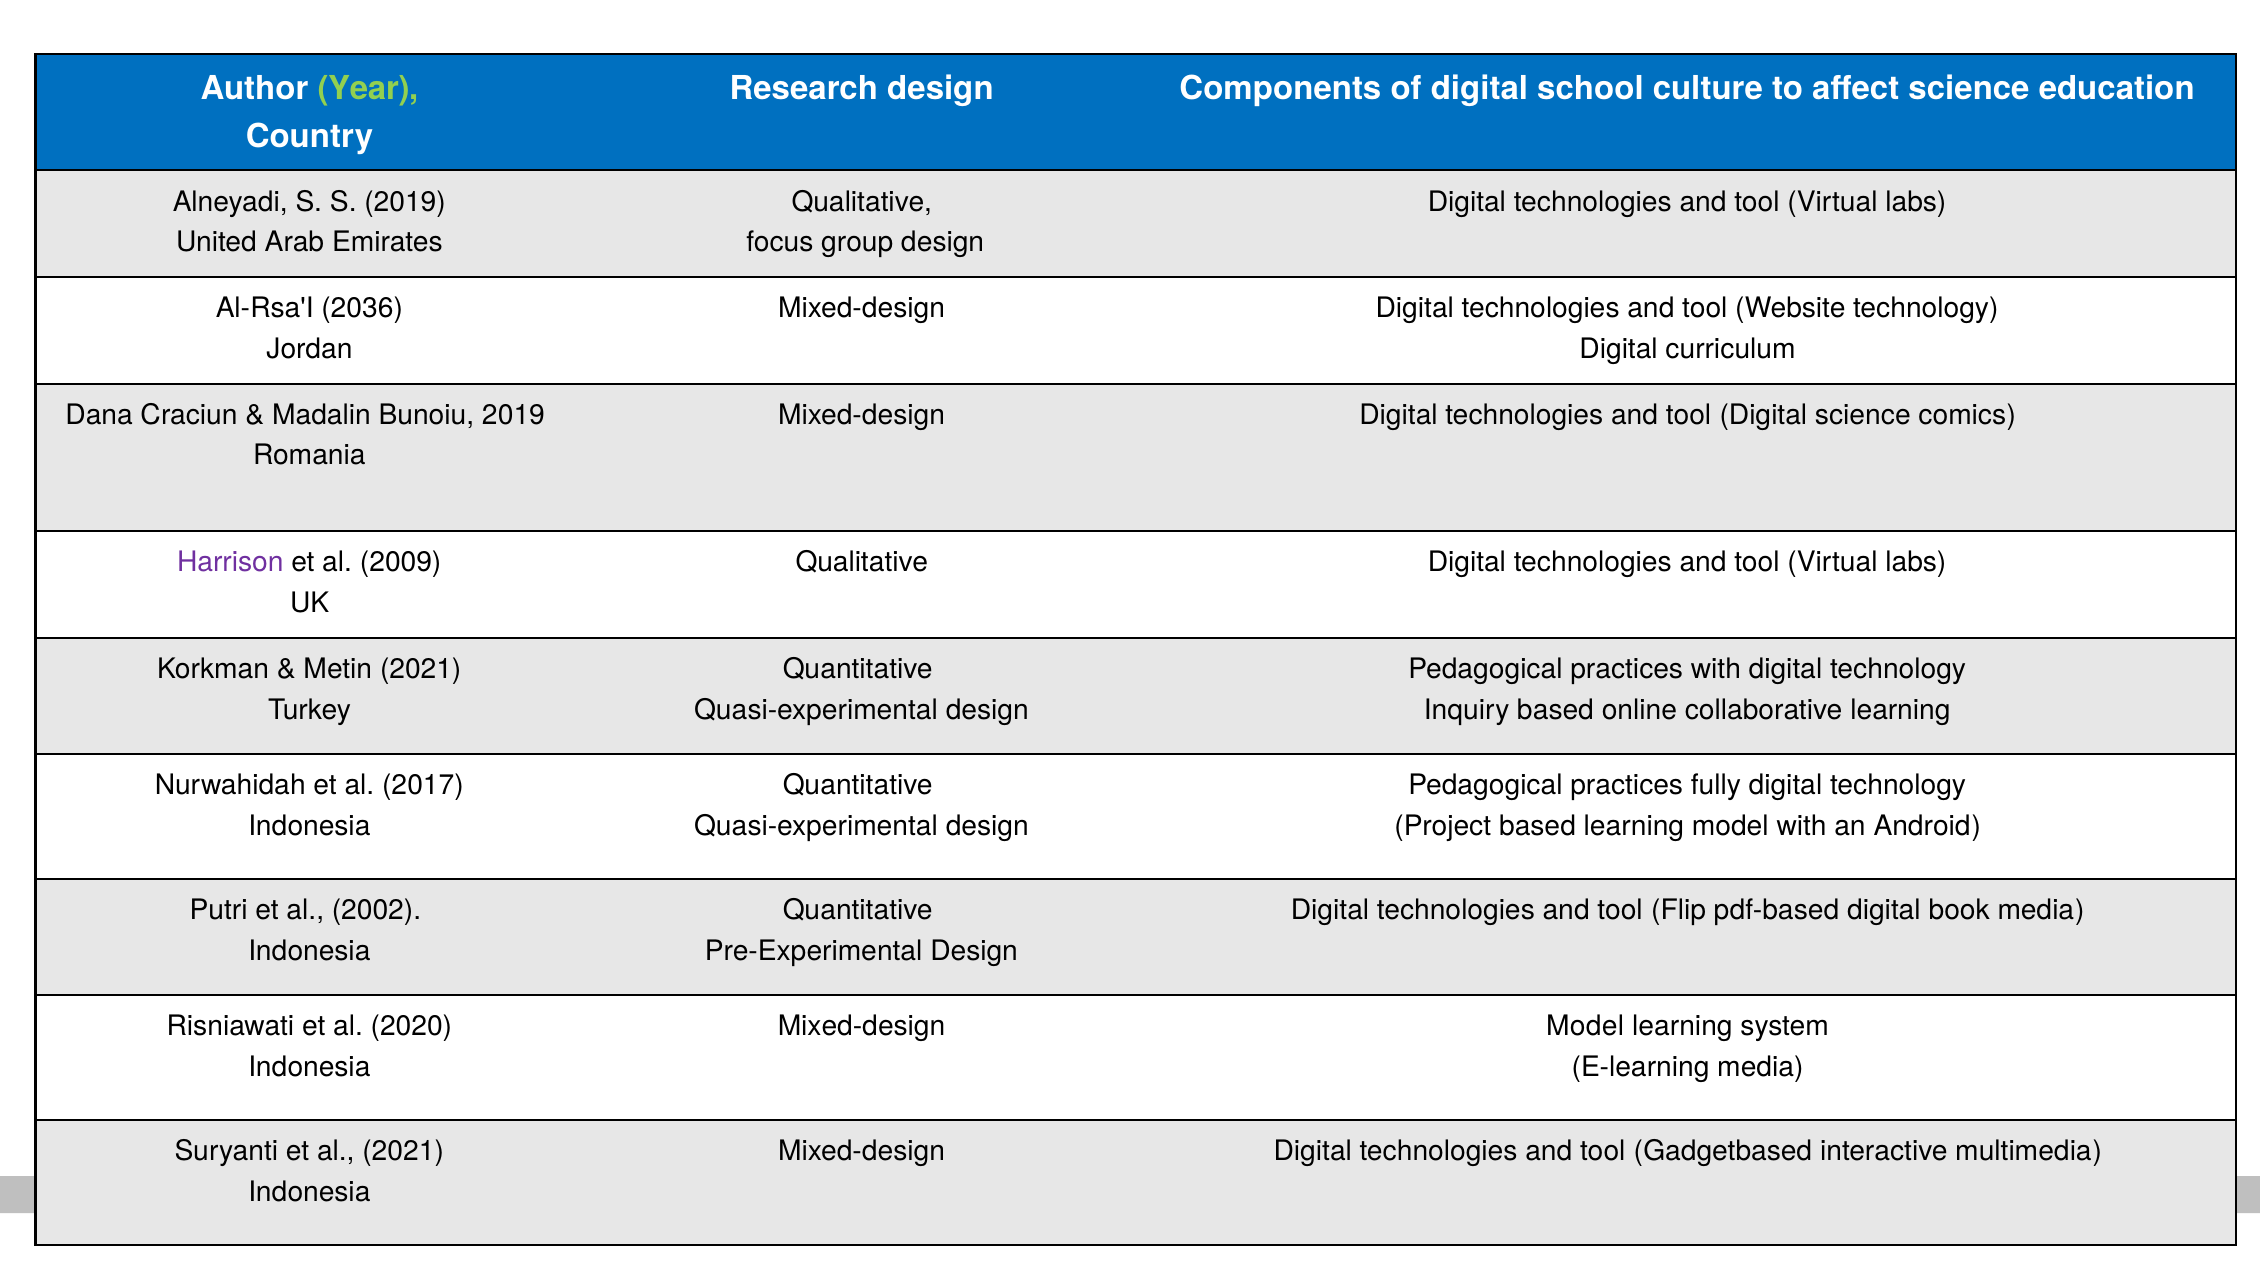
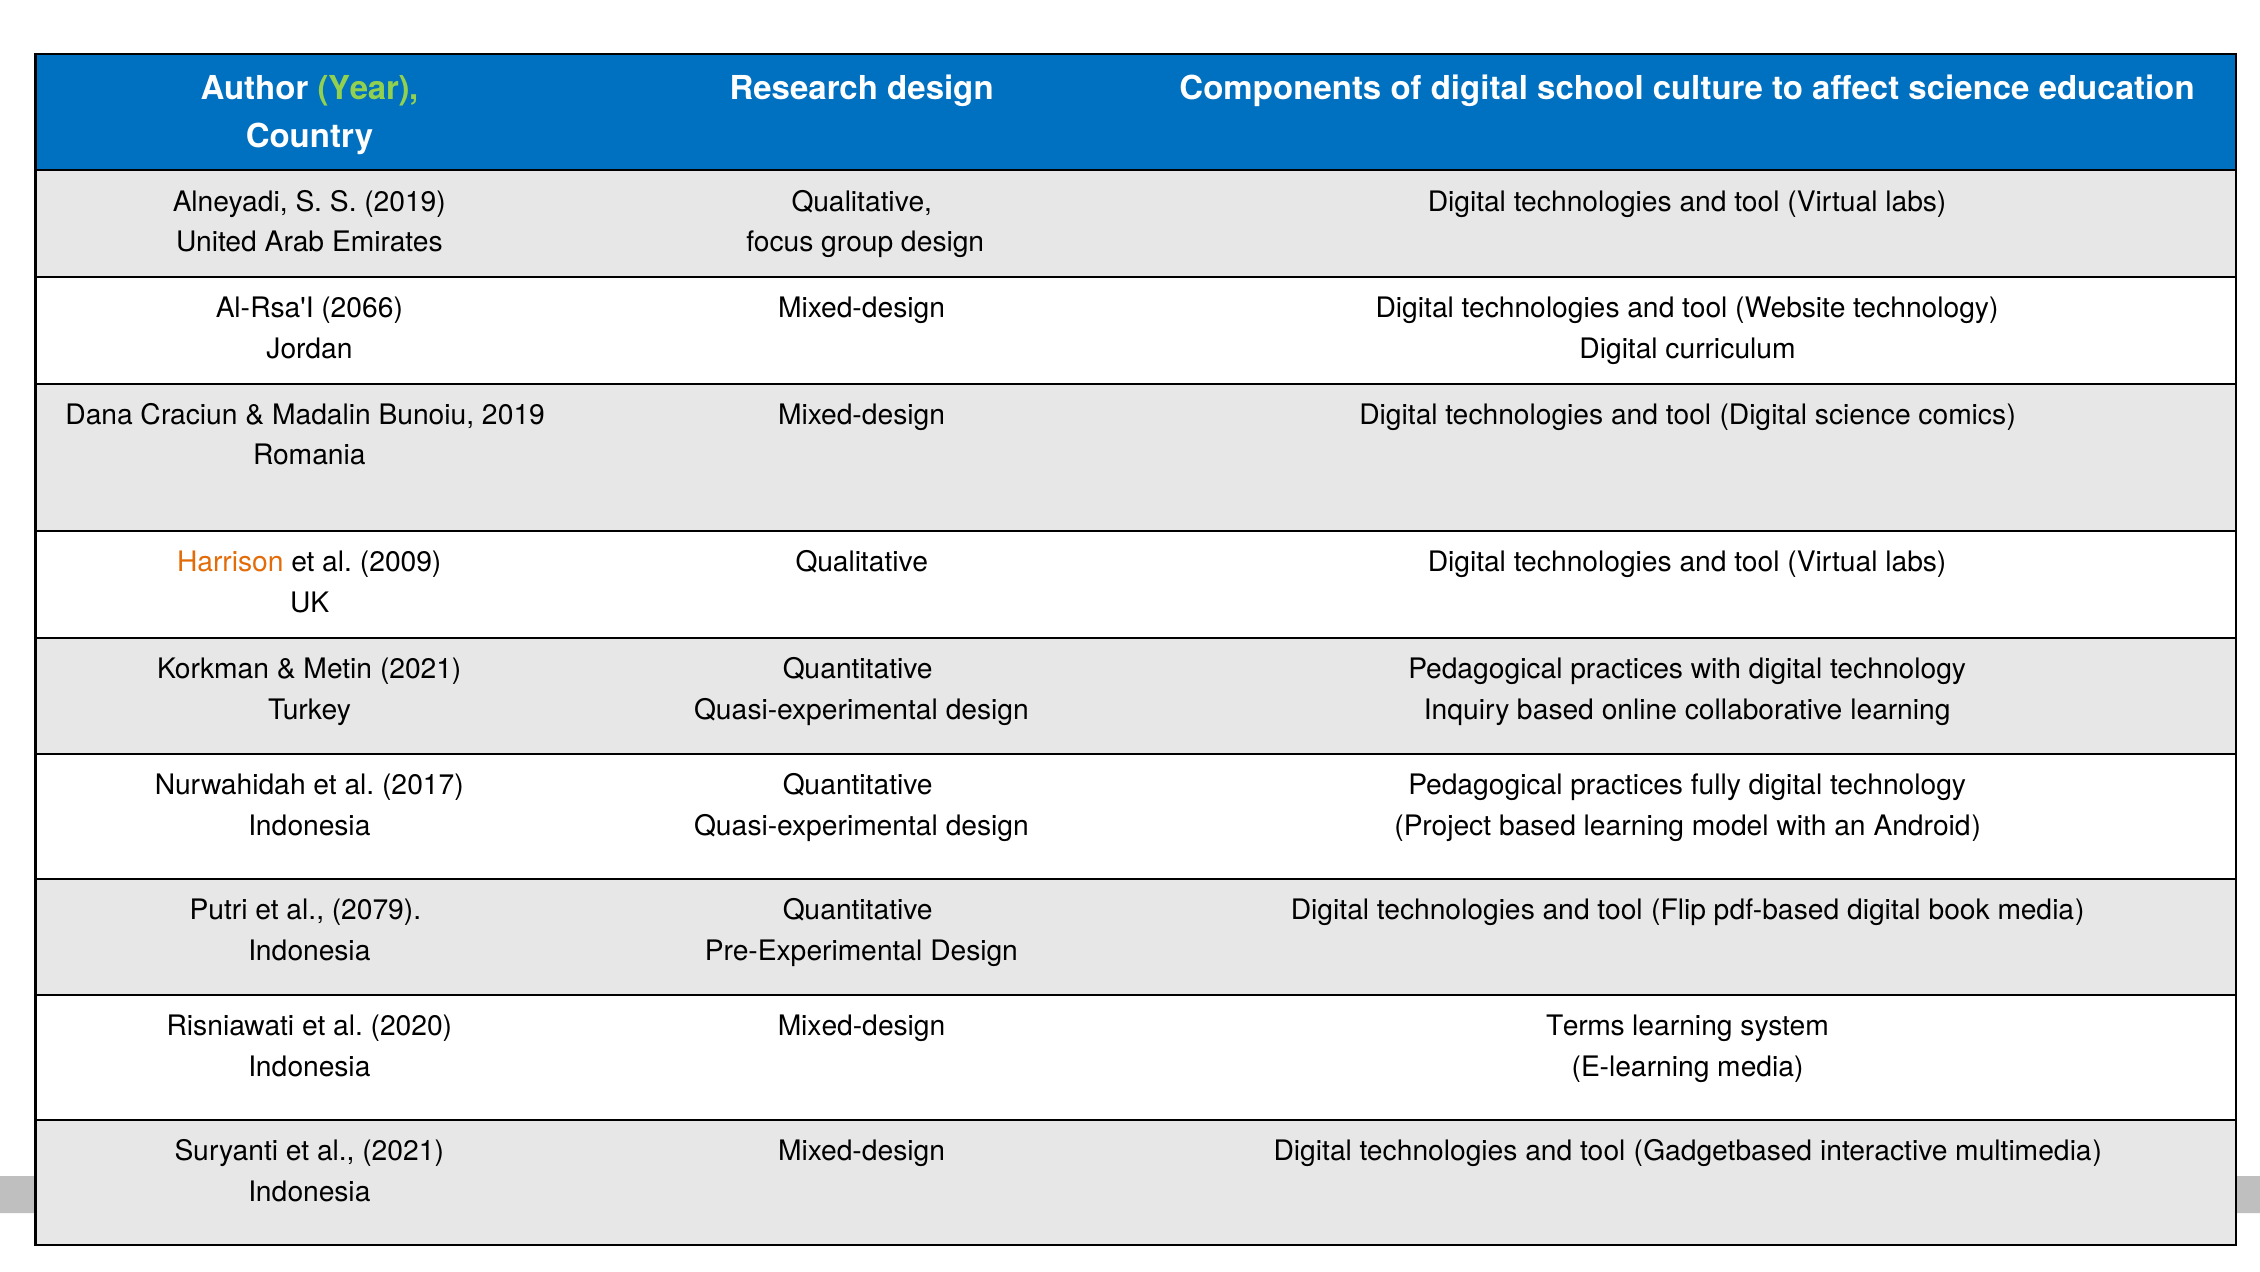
2036: 2036 -> 2066 (362, 308)
Harrison colour: purple -> orange (230, 562)
2002: 2002 -> 2079 (376, 910)
Mixed-design Model: Model -> Terms (1585, 1026)
